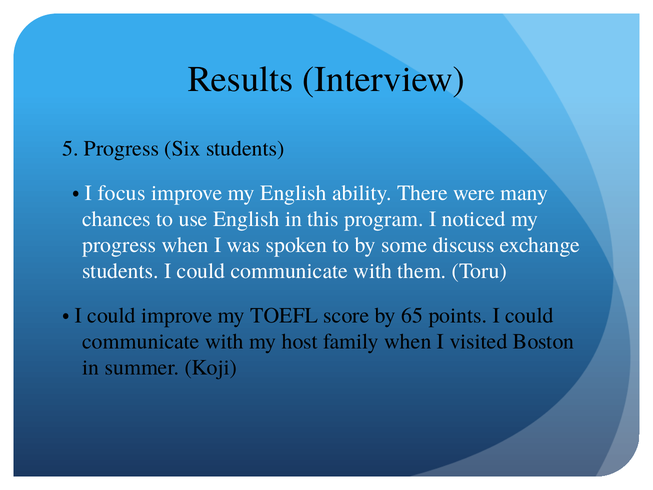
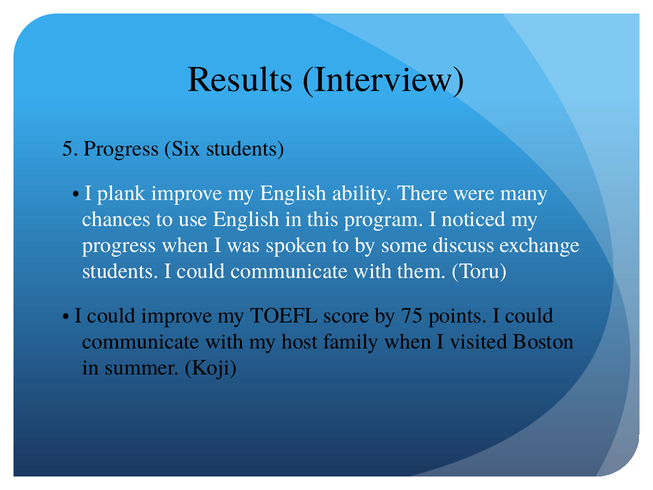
focus: focus -> plank (122, 193)
65: 65 -> 75 (412, 315)
